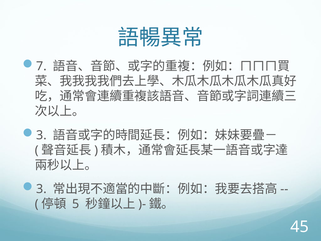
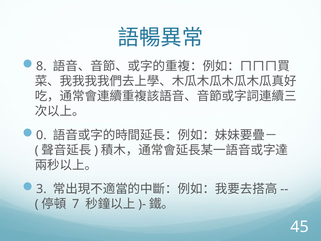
7: 7 -> 8 (41, 66)
3: 3 -> 0 (41, 135)
5: 5 -> 7 (76, 204)
